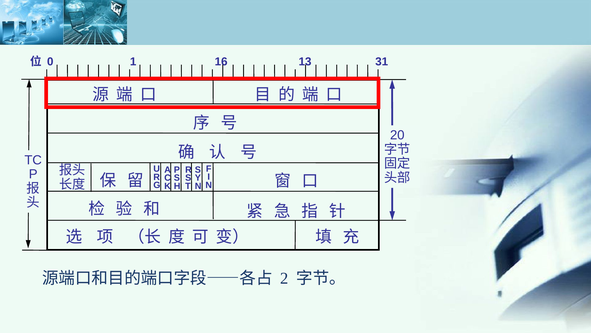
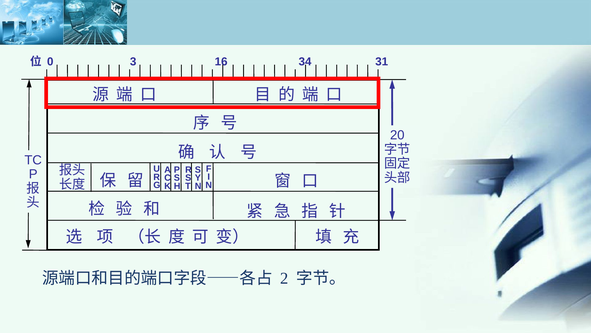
1: 1 -> 3 (133, 62)
13: 13 -> 34 (305, 62)
